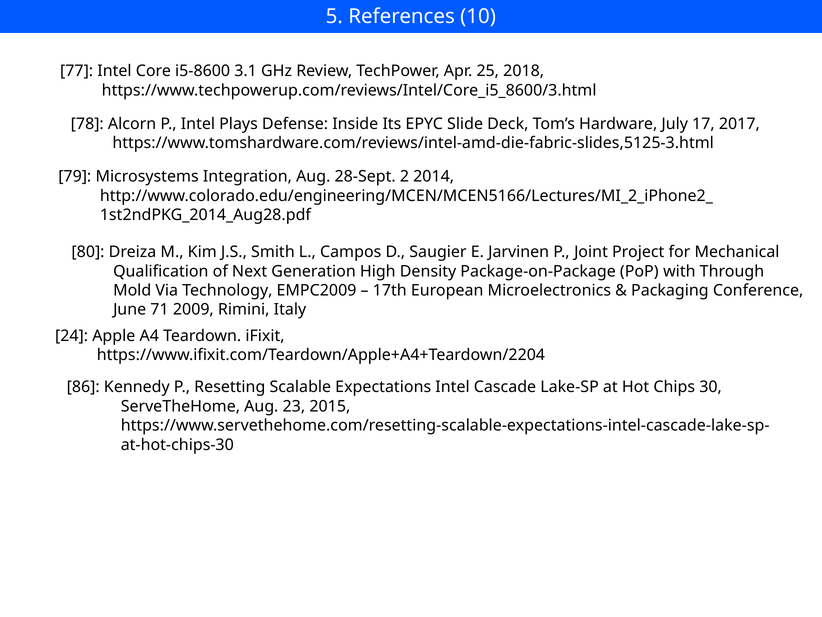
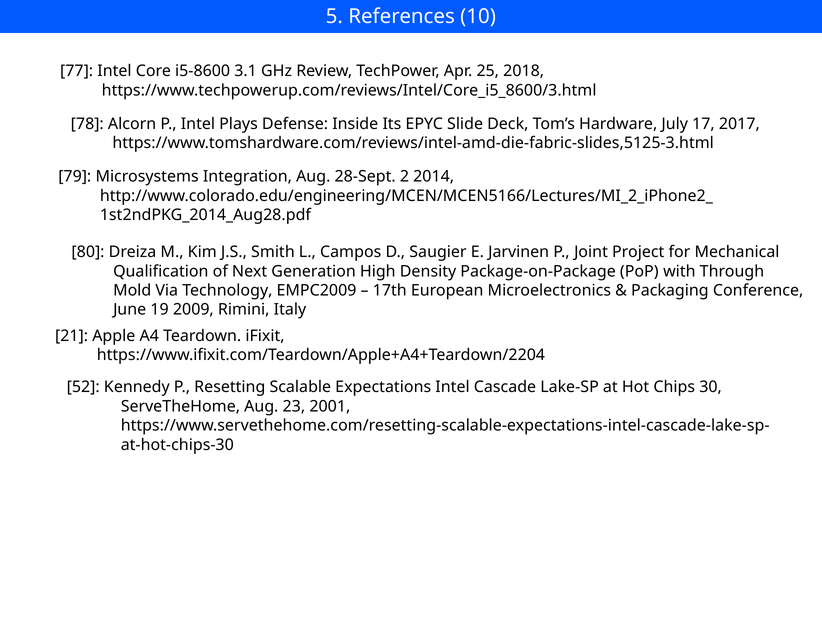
71: 71 -> 19 (160, 309)
24: 24 -> 21 (72, 336)
86: 86 -> 52 (83, 387)
2015: 2015 -> 2001 (330, 406)
